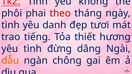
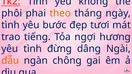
theo colour: red -> orange (60, 13)
danh: danh -> bước (54, 25)
thiết: thiết -> ngợi (85, 37)
